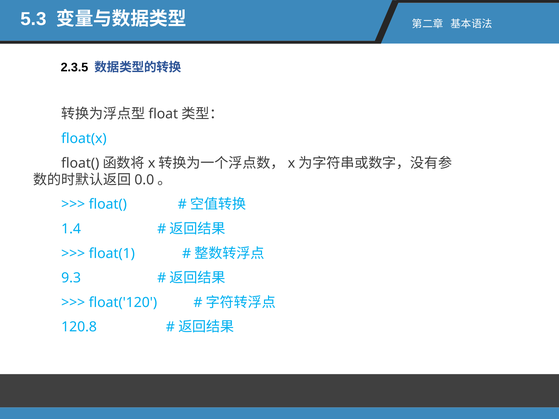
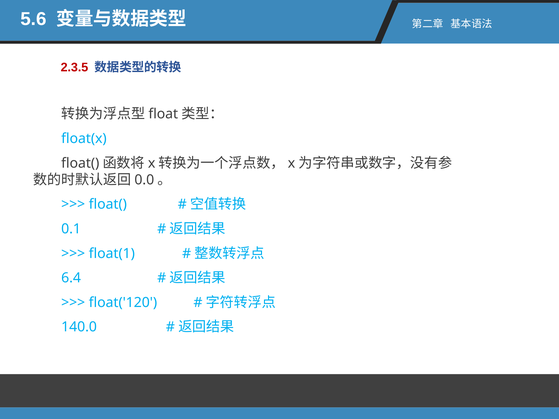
5.3: 5.3 -> 5.6 (33, 19)
2.3.5 colour: black -> red (74, 67)
1.4: 1.4 -> 0.1 (71, 229)
9.3: 9.3 -> 6.4 (71, 278)
120.8: 120.8 -> 140.0 (79, 327)
